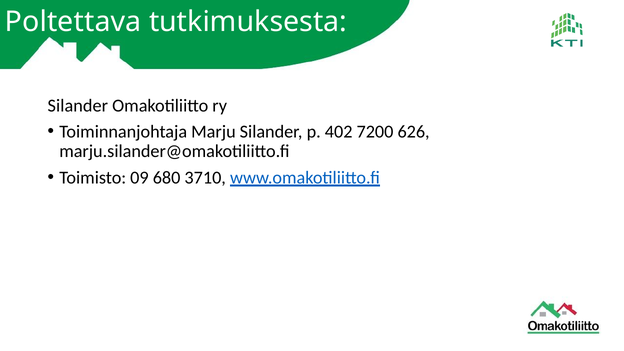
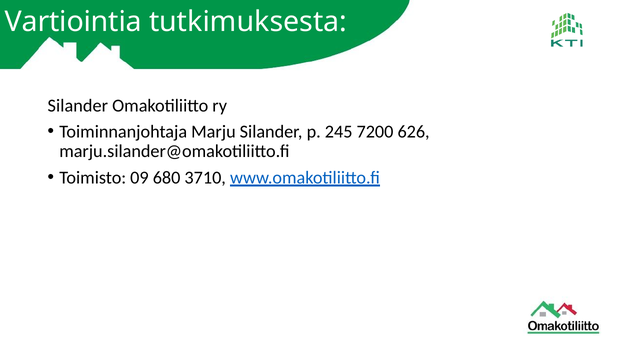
Poltettava: Poltettava -> Vartiointia (73, 22)
402: 402 -> 245 (339, 132)
